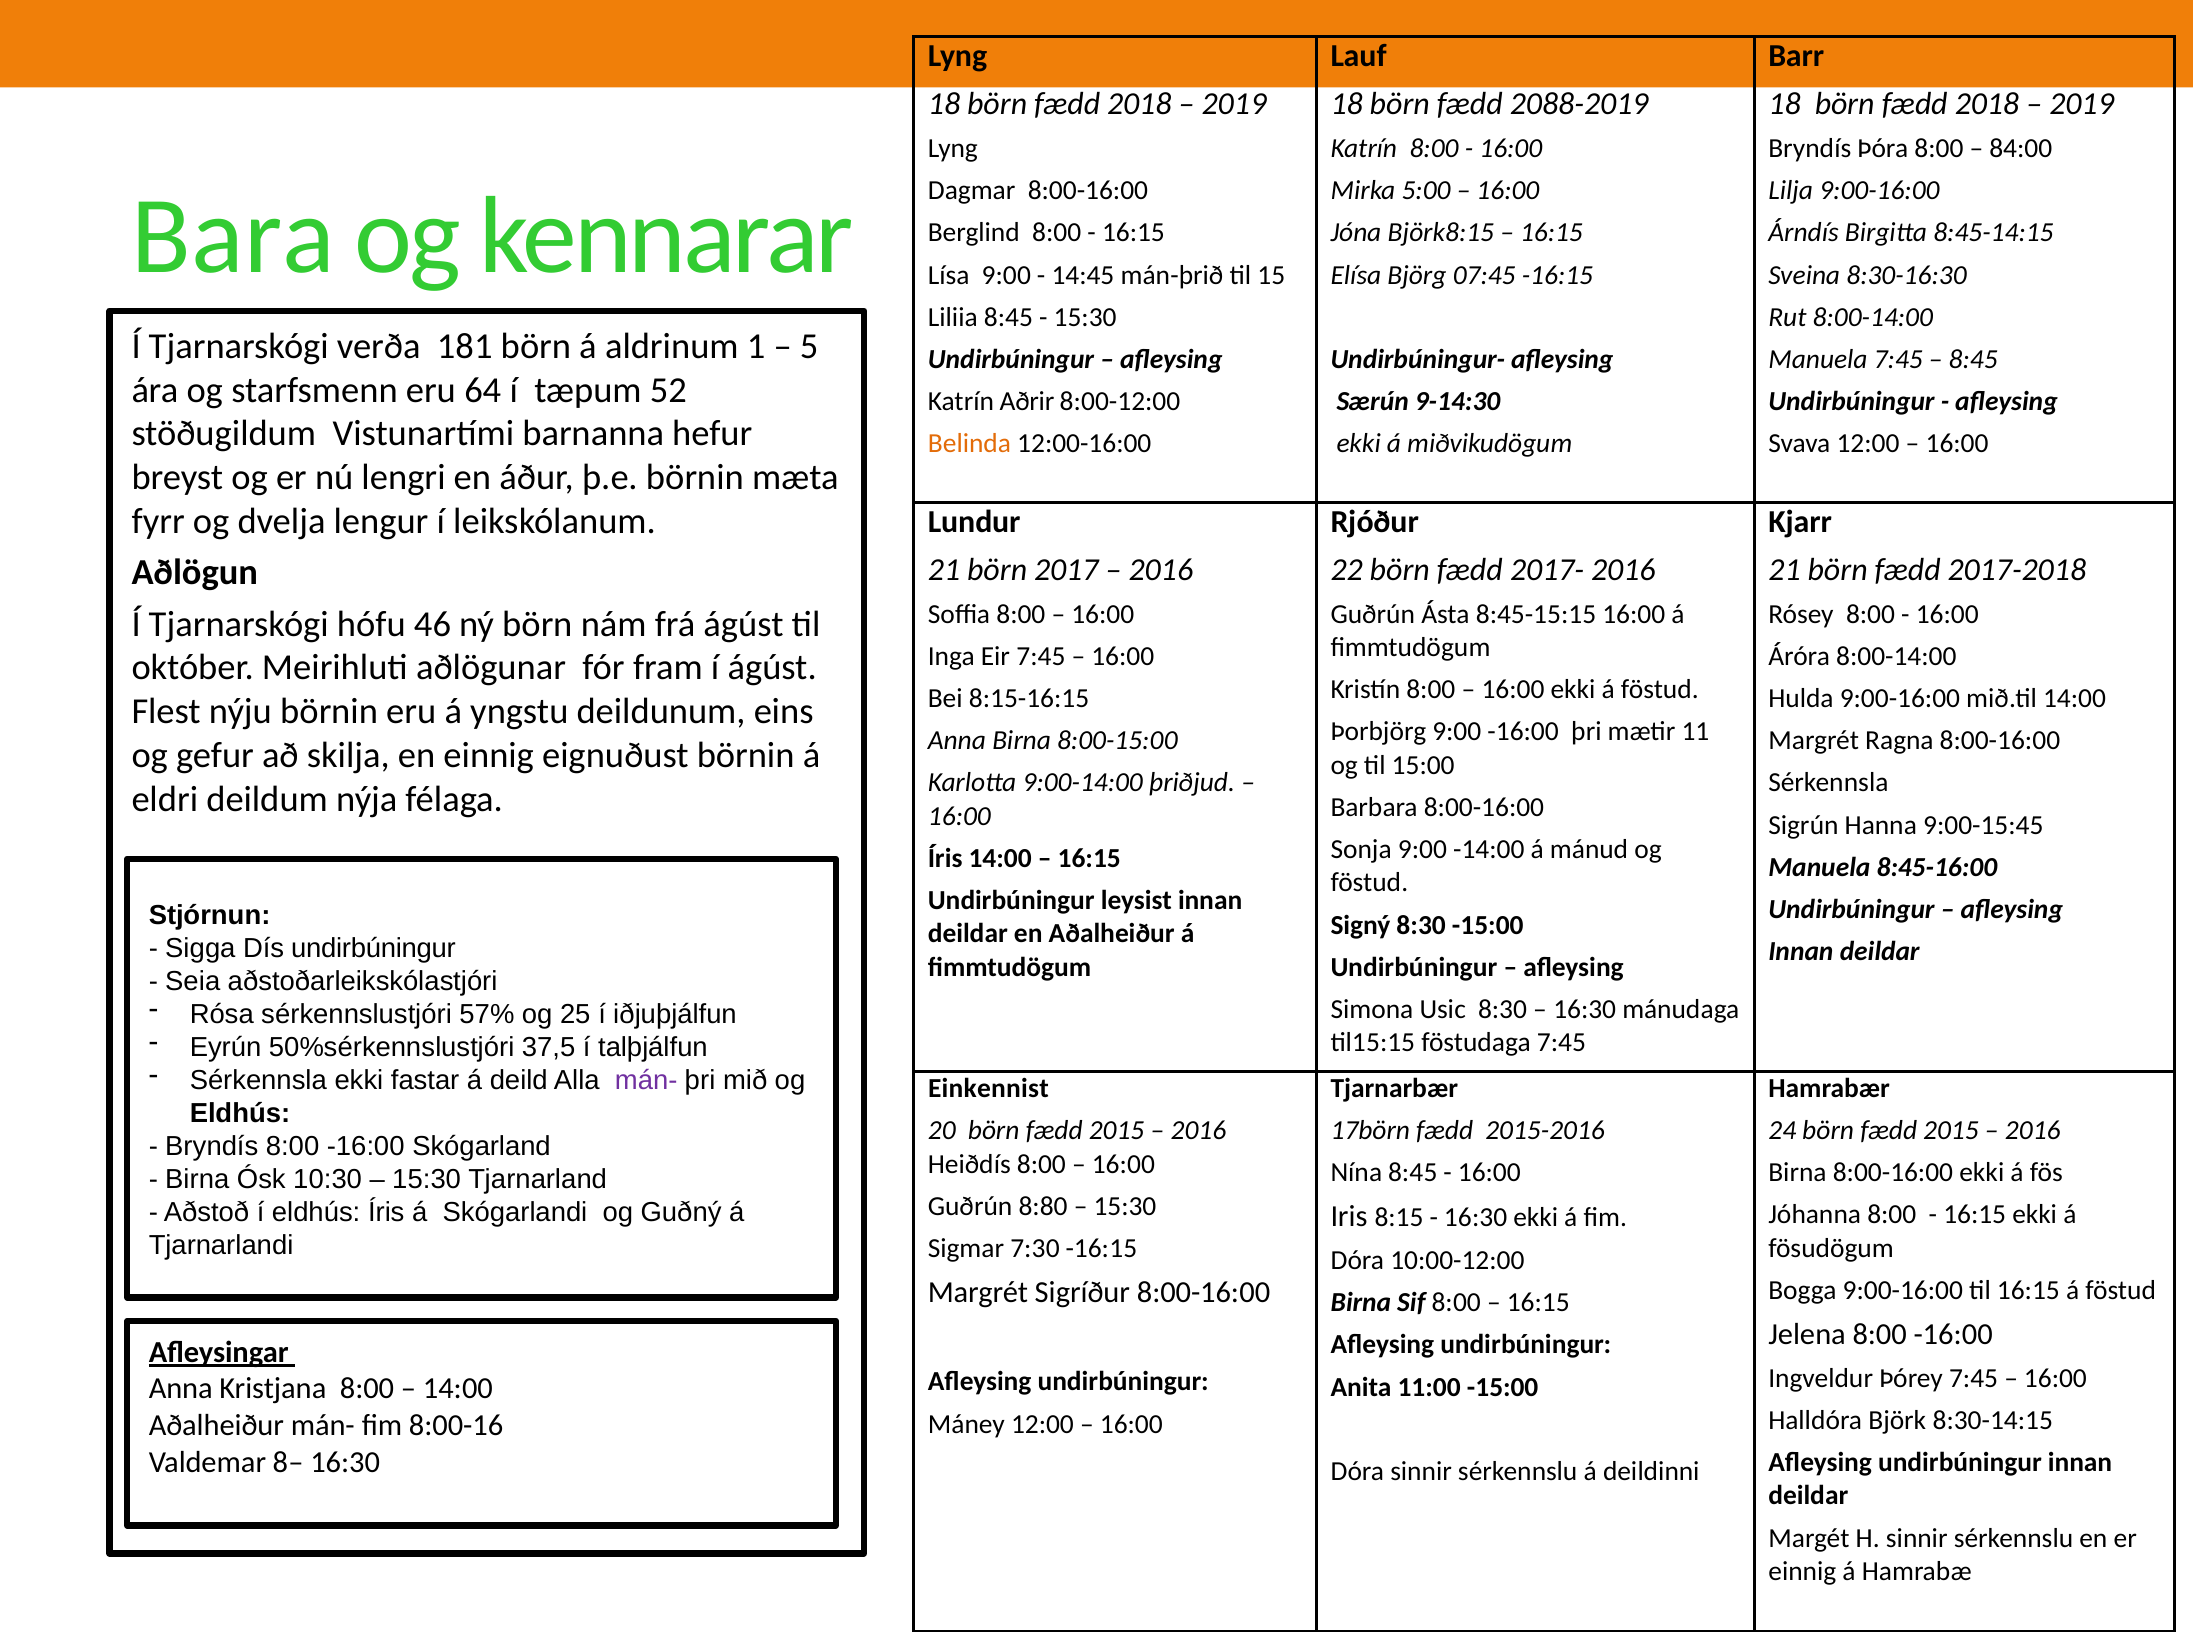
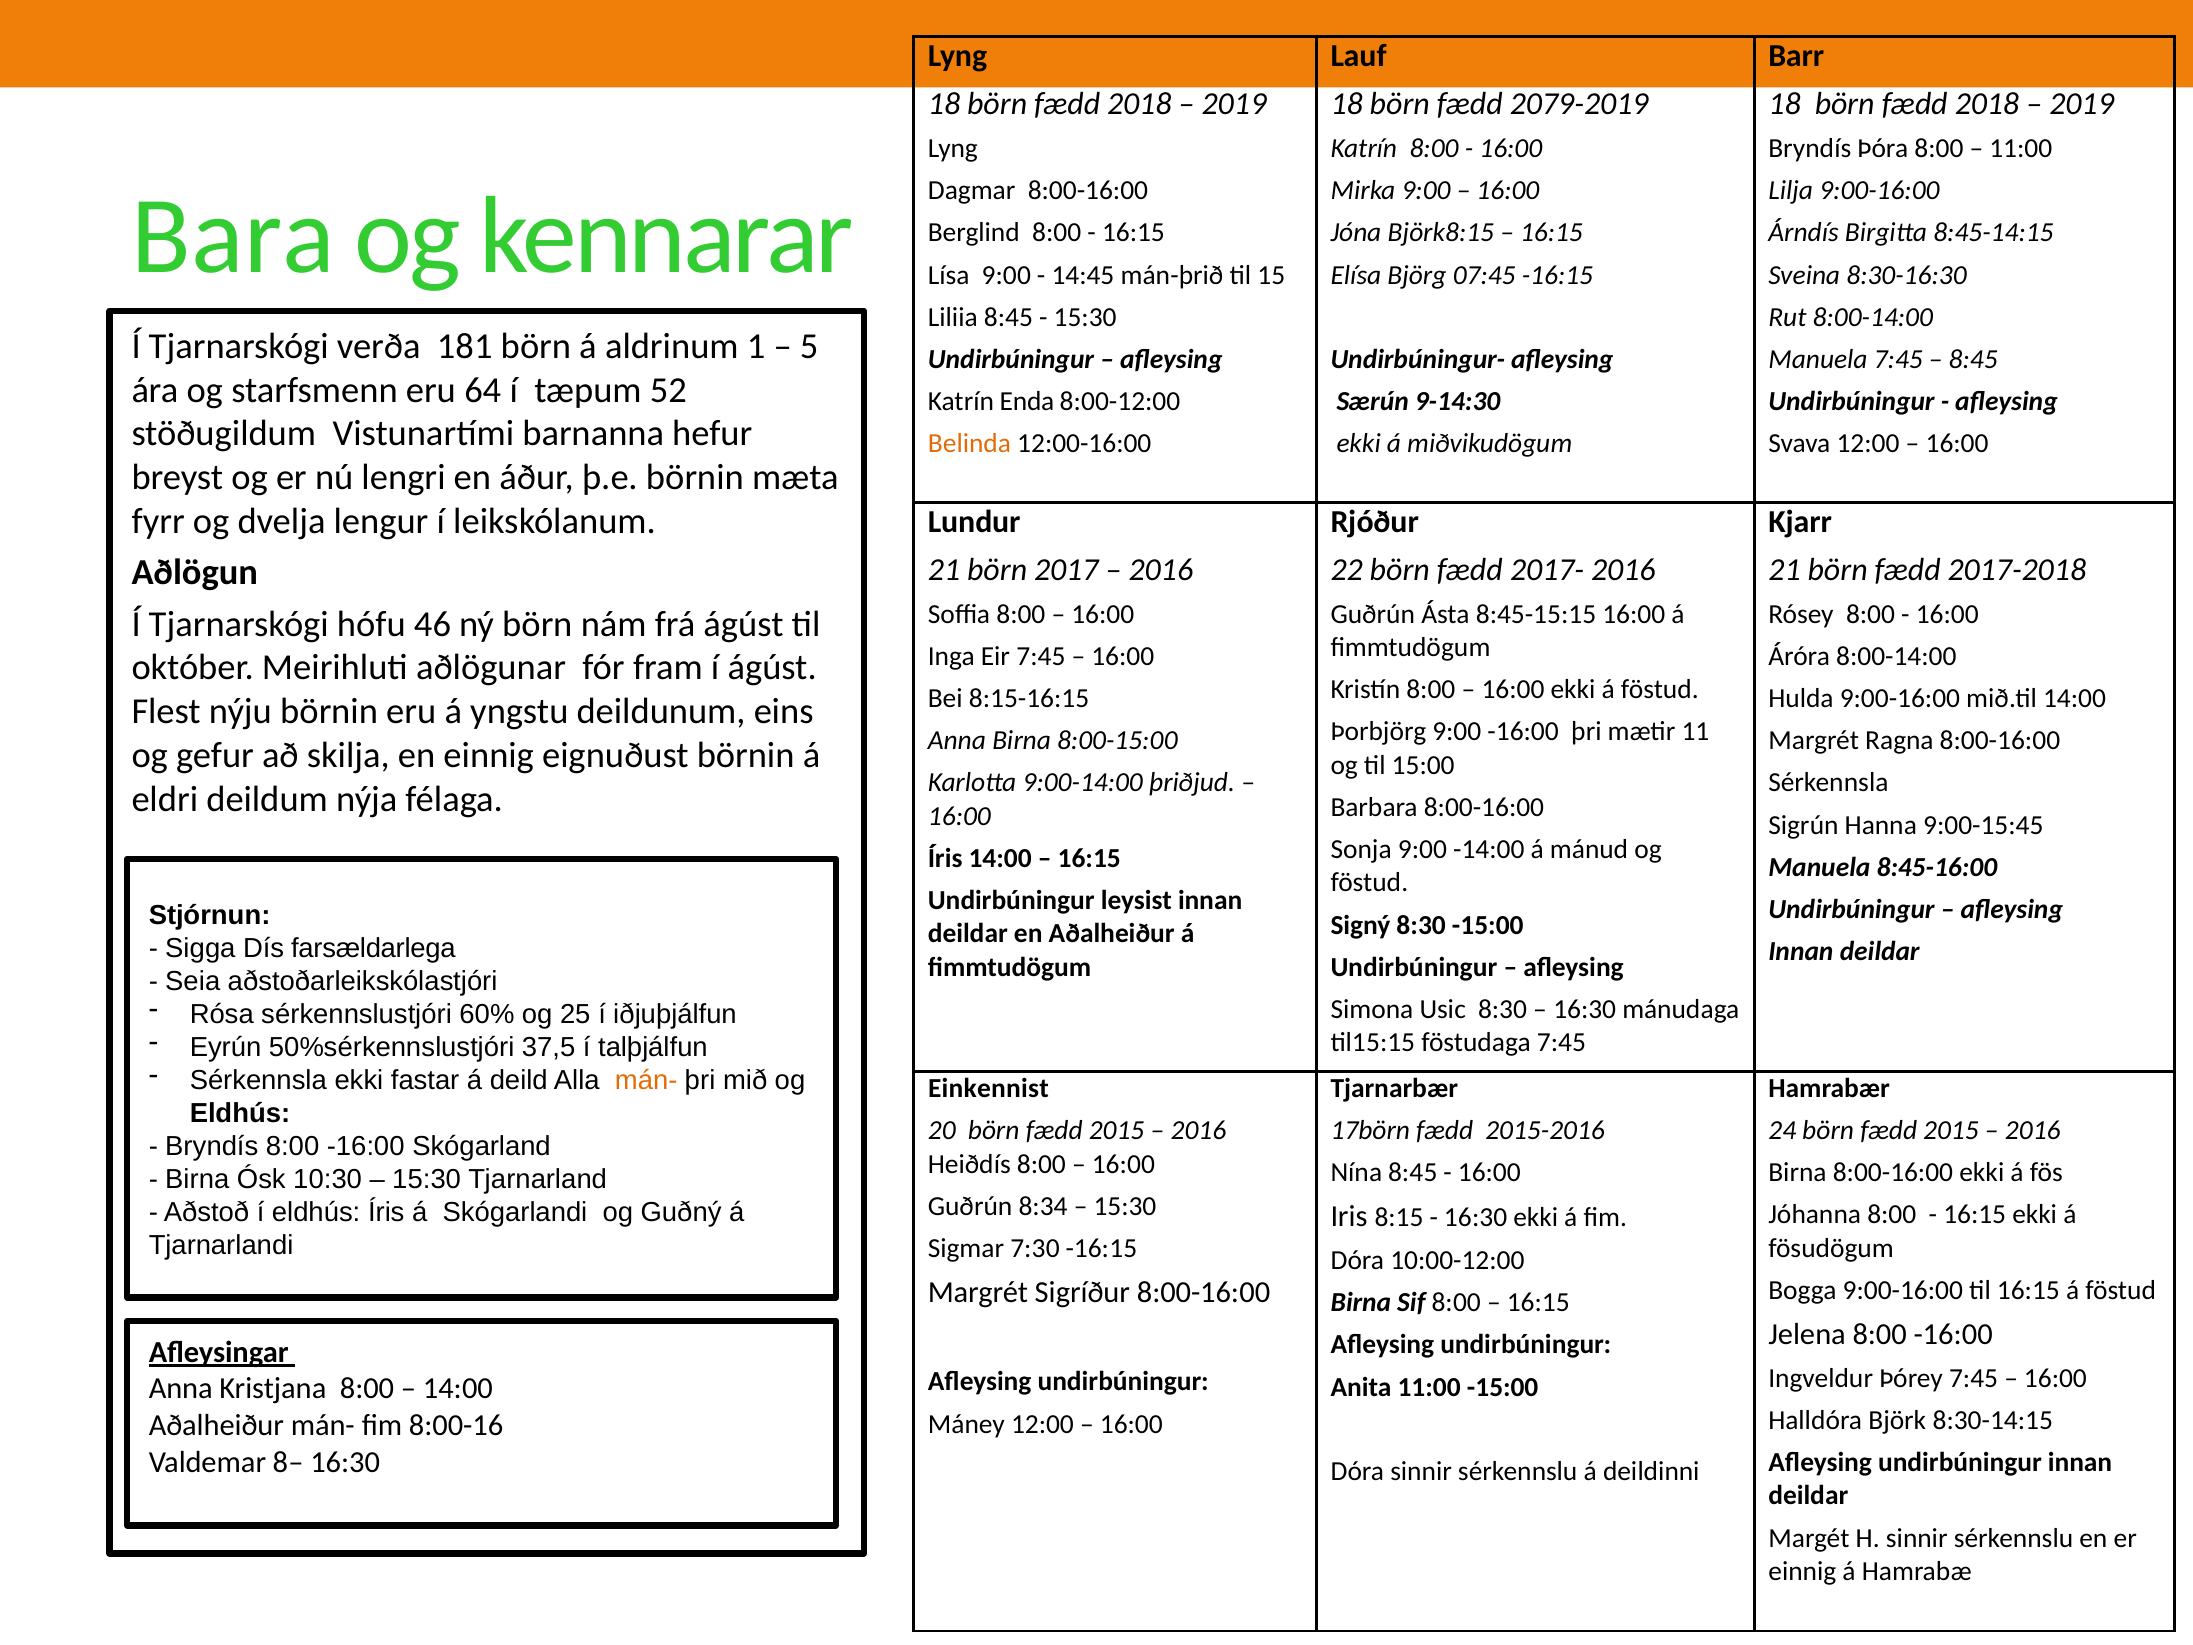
2088-2019: 2088-2019 -> 2079-2019 (1579, 104)
84:00: 84:00 -> 11:00 (2021, 149)
Mirka 5:00: 5:00 -> 9:00 (1426, 191)
Aðrir: Aðrir -> Enda (1027, 401)
Dís undirbúningur: undirbúningur -> farsældarlega (373, 948)
57%: 57% -> 60% (487, 1014)
mán- colour: purple -> orange (646, 1080)
8:80: 8:80 -> 8:34 (1043, 1206)
